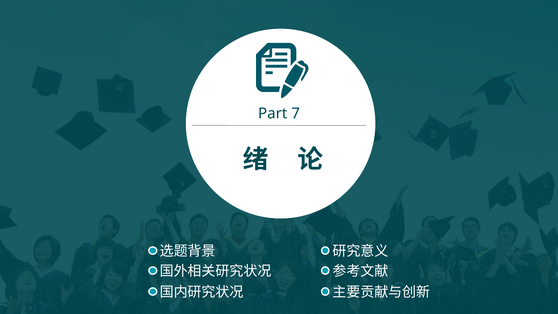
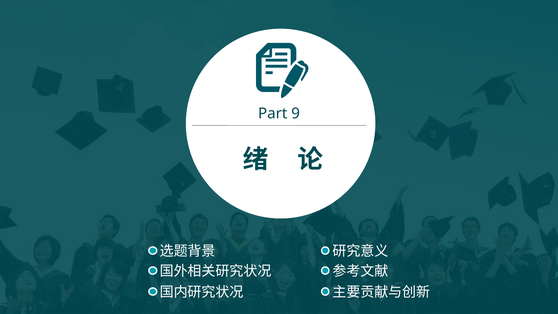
7: 7 -> 9 (296, 113)
